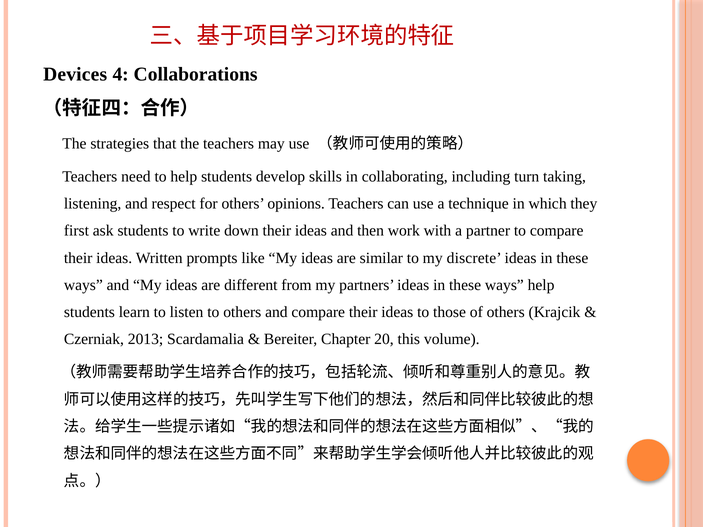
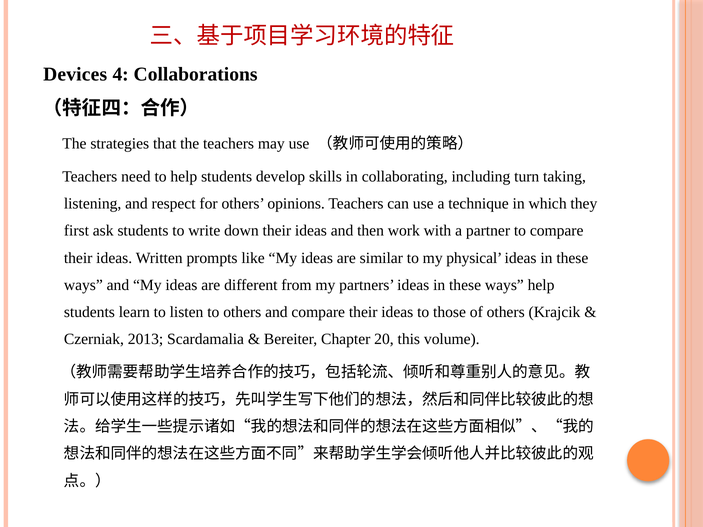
discrete: discrete -> physical (474, 258)
